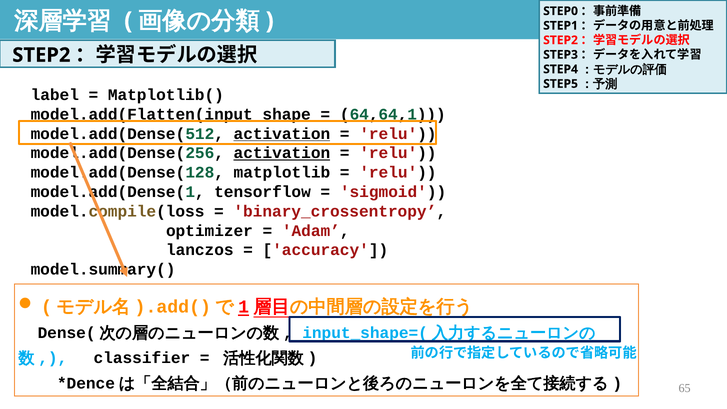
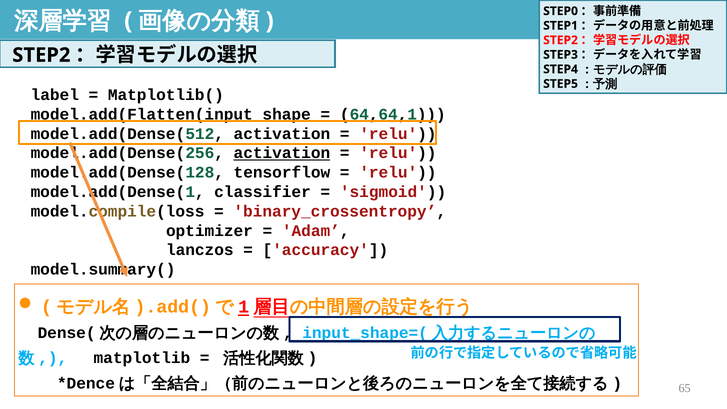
activation underline: present -> none (282, 134)
matplotlib: matplotlib -> tensorflow (282, 173)
tensorflow: tensorflow -> classifier (263, 192)
classifier: classifier -> matplotlib (142, 358)
